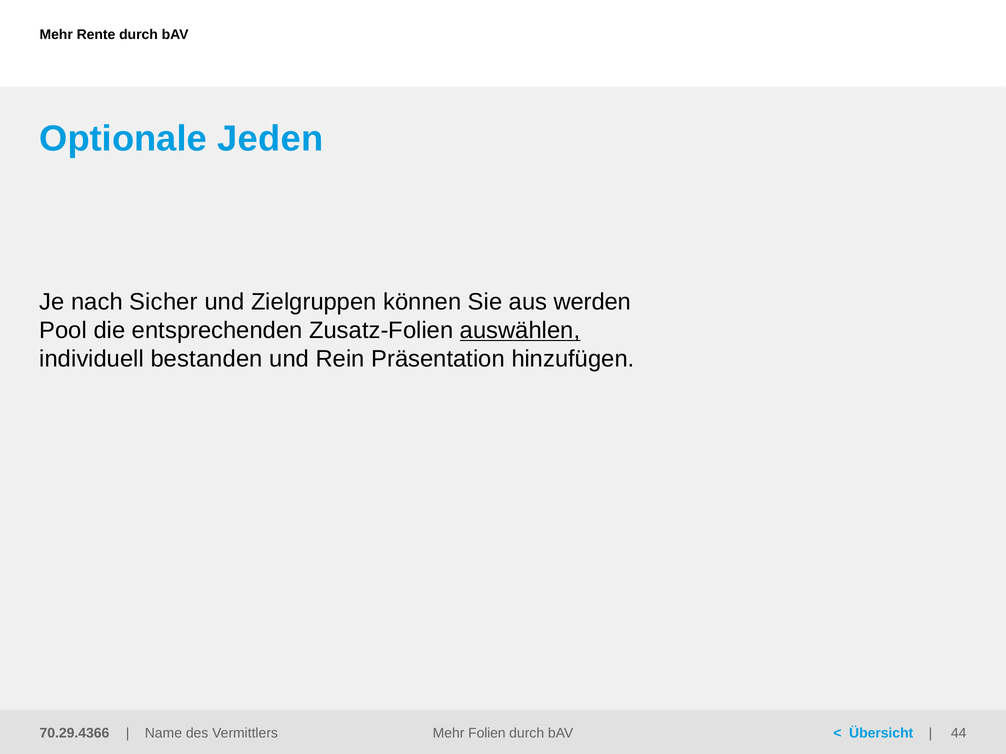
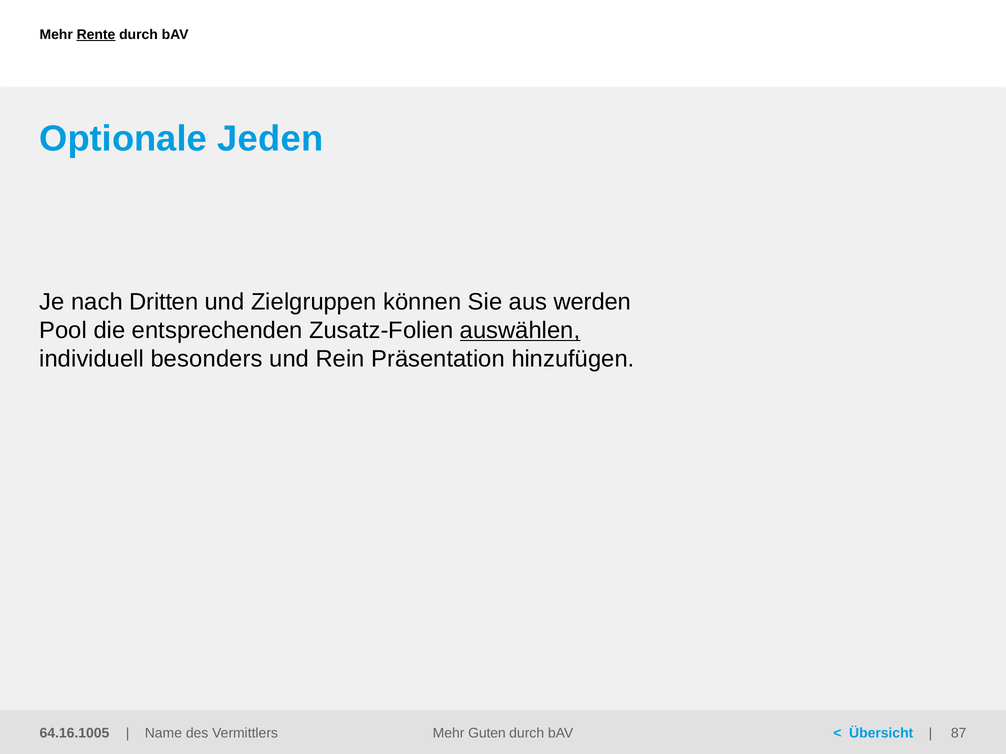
Rente underline: none -> present (96, 35)
Sicher: Sicher -> Dritten (164, 302)
bestanden: bestanden -> besonders (207, 359)
70.29.4366: 70.29.4366 -> 64.16.1005 (74, 734)
Folien: Folien -> Guten (487, 734)
44: 44 -> 87 (959, 734)
